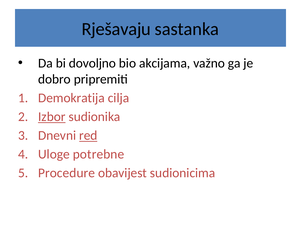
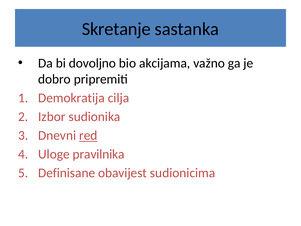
Rješavaju: Rješavaju -> Skretanje (116, 29)
Izbor underline: present -> none (52, 117)
potrebne: potrebne -> pravilnika (99, 154)
Procedure: Procedure -> Definisane (67, 173)
